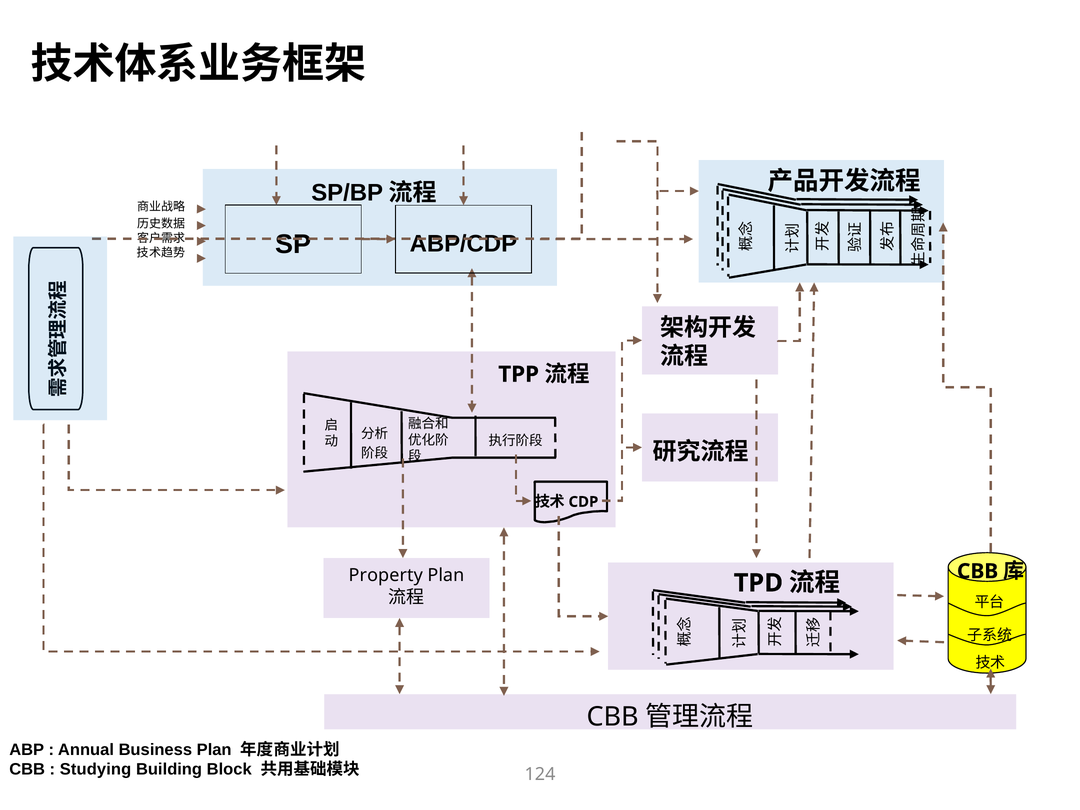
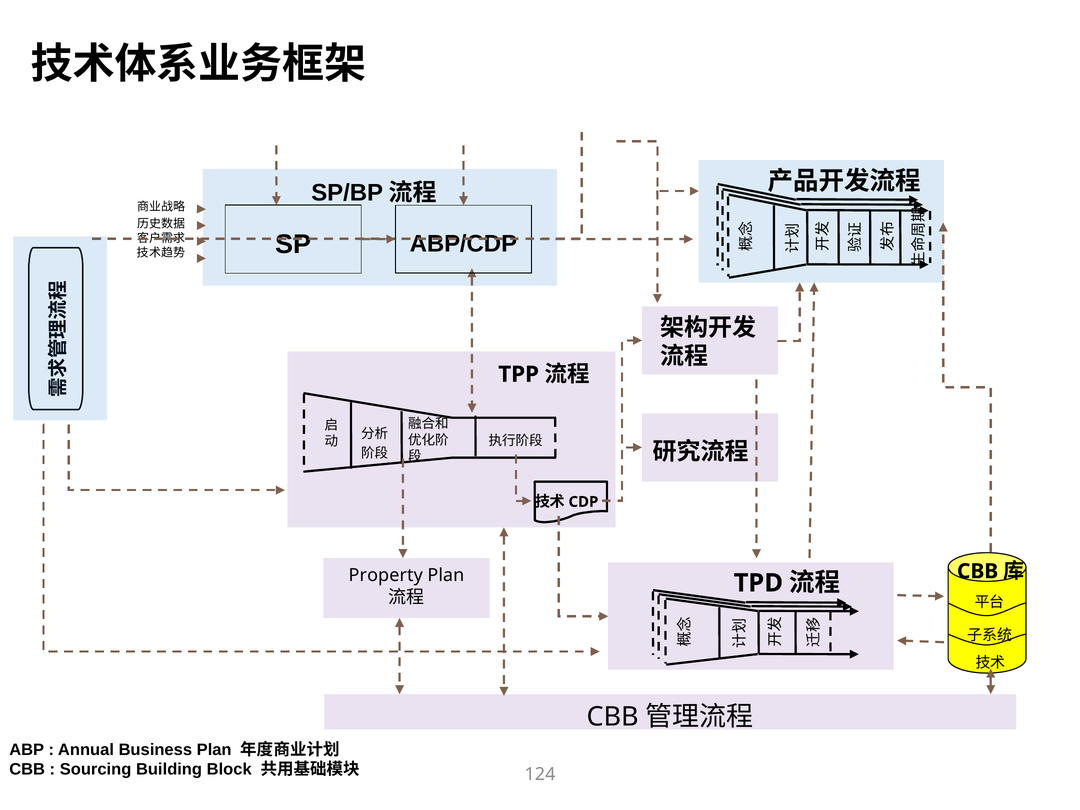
Studying: Studying -> Sourcing (96, 769)
